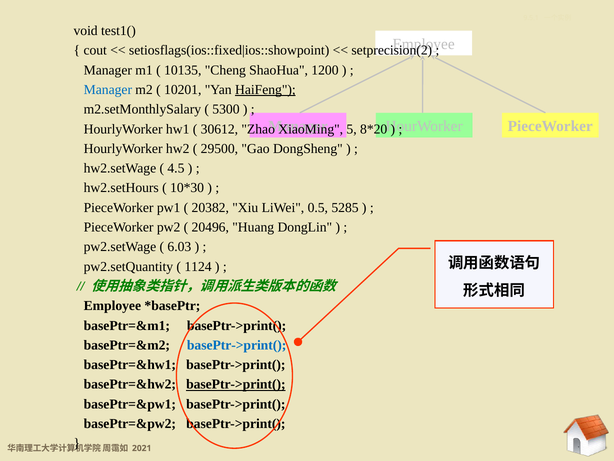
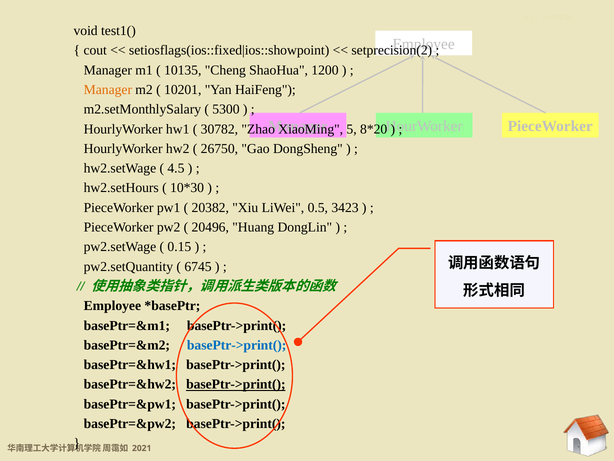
Manager colour: blue -> orange (108, 90)
HaiFeng underline: present -> none (265, 90)
30612: 30612 -> 30782 (219, 129)
29500: 29500 -> 26750 (219, 149)
5285: 5285 -> 3423 (345, 207)
6.03: 6.03 -> 0.15 (179, 247)
1124: 1124 -> 6745 (198, 266)
